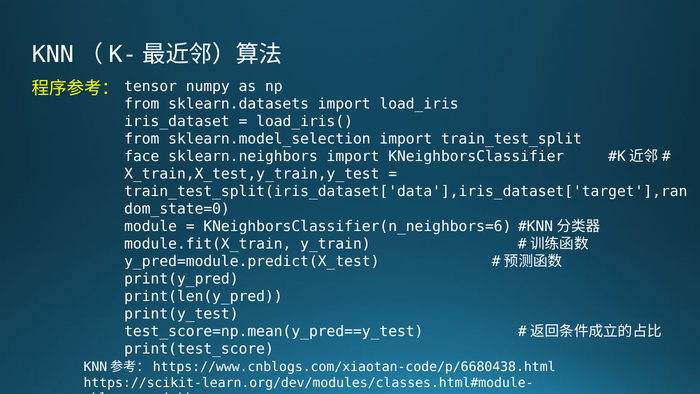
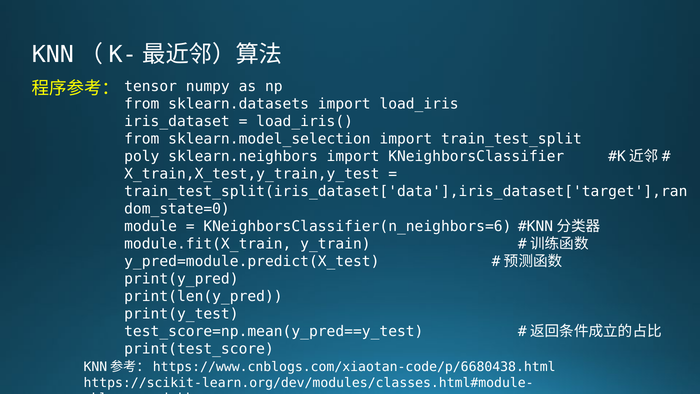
face: face -> poly (142, 156)
